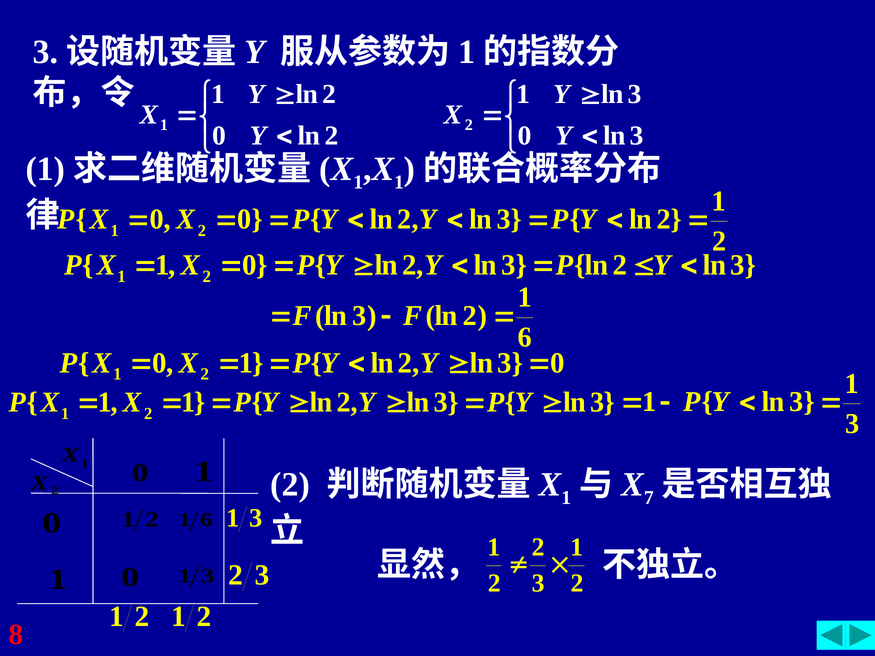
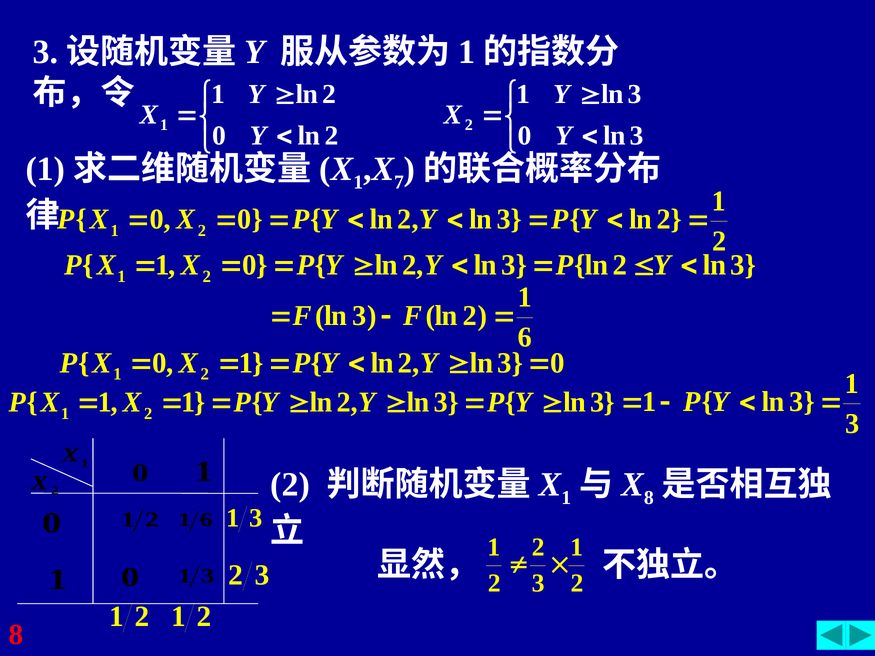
1: 1 -> 7 (399, 182)
7: 7 -> 8 (649, 498)
